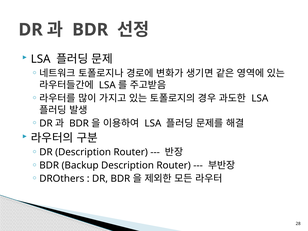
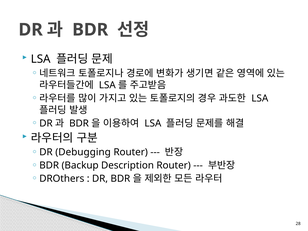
DR Description: Description -> Debugging (83, 152)
